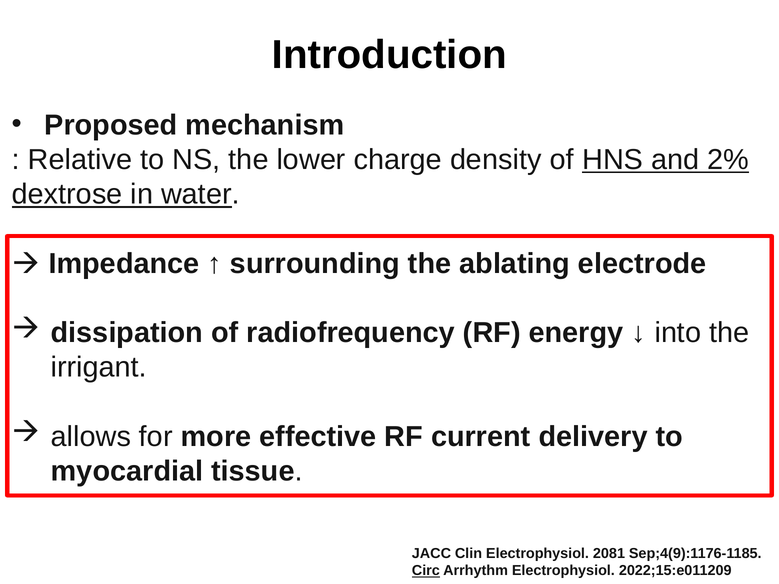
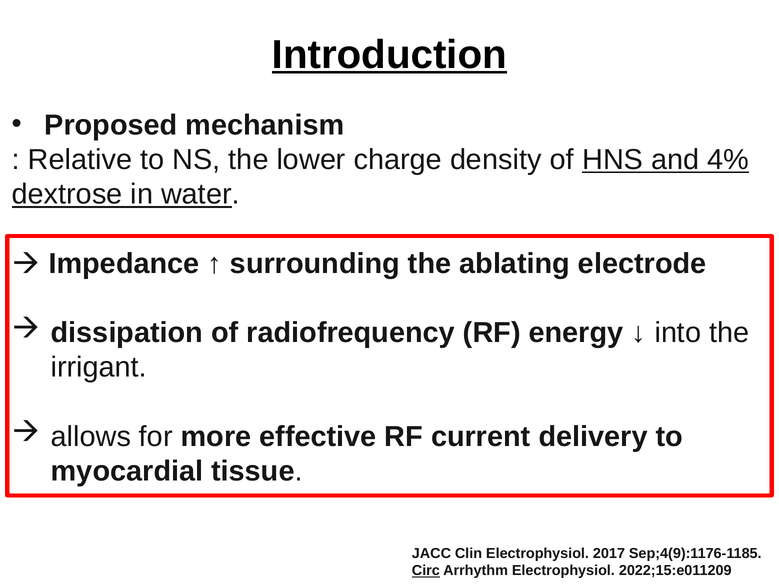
Introduction underline: none -> present (389, 55)
2%: 2% -> 4% (728, 160)
2081: 2081 -> 2017 (609, 554)
